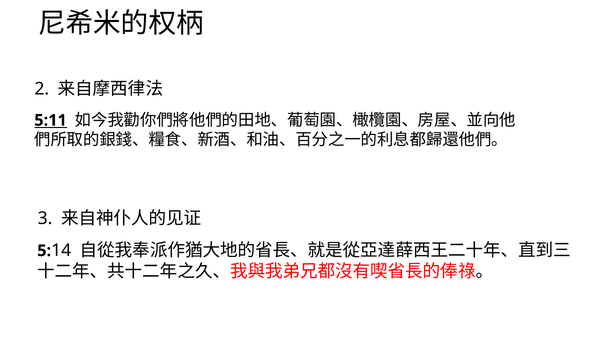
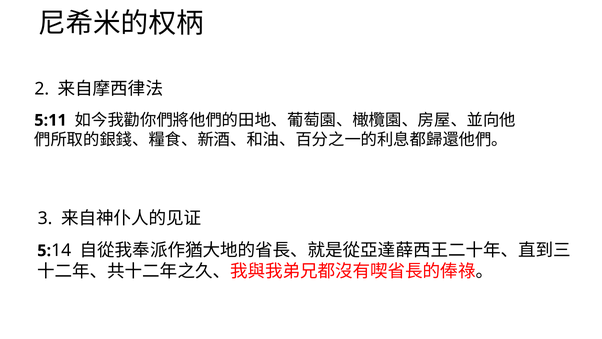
5:11 underline: present -> none (51, 120)
